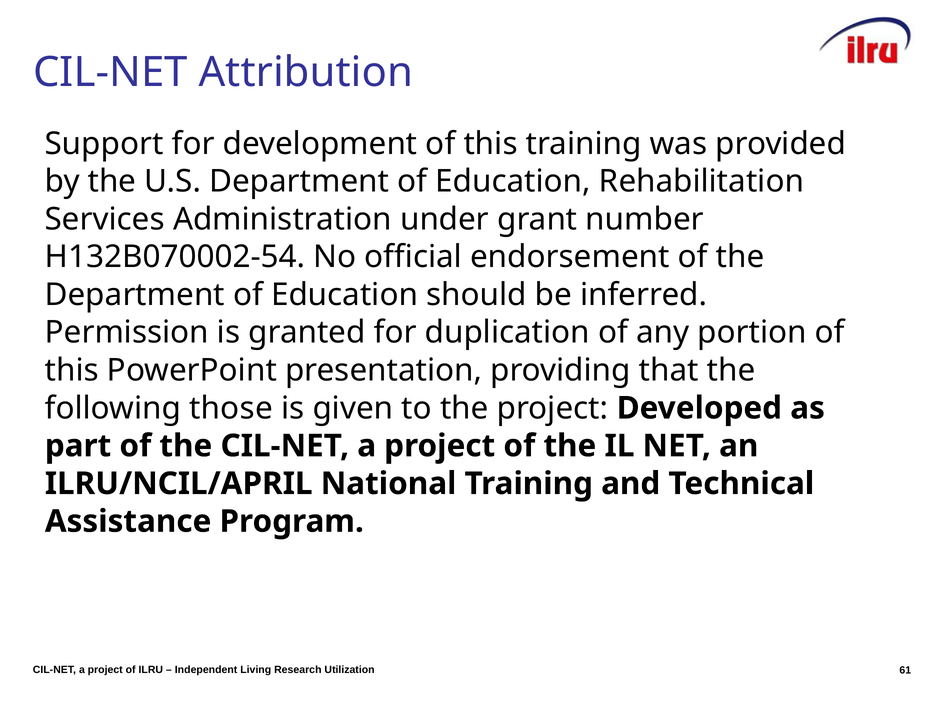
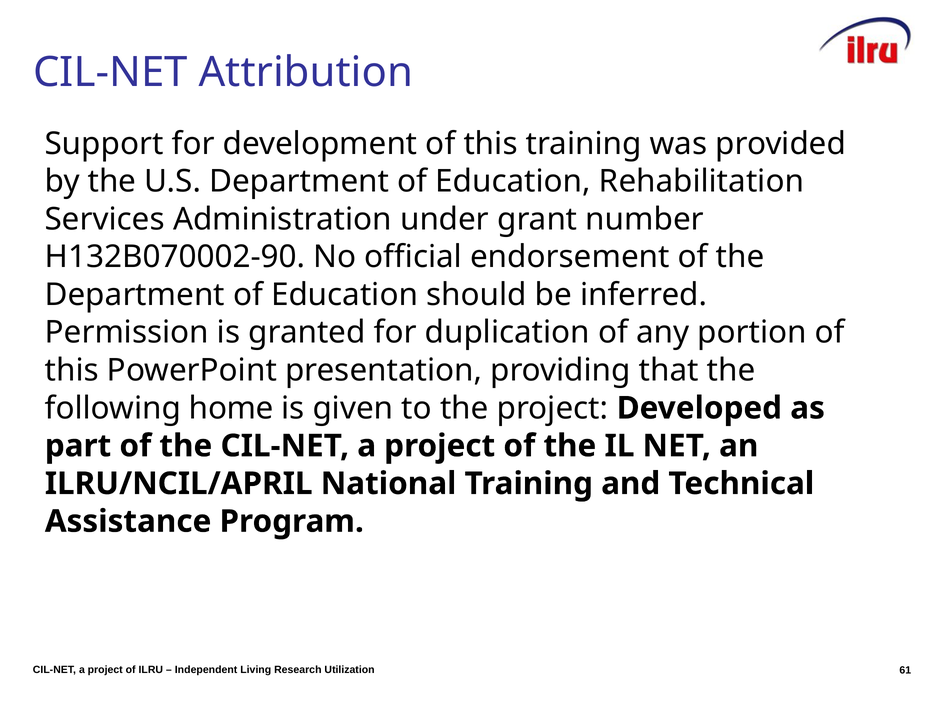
H132B070002-54: H132B070002-54 -> H132B070002-90 (175, 257)
those: those -> home (231, 408)
